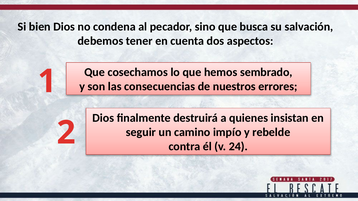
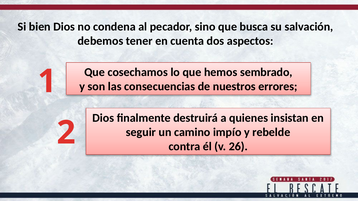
24: 24 -> 26 (238, 147)
